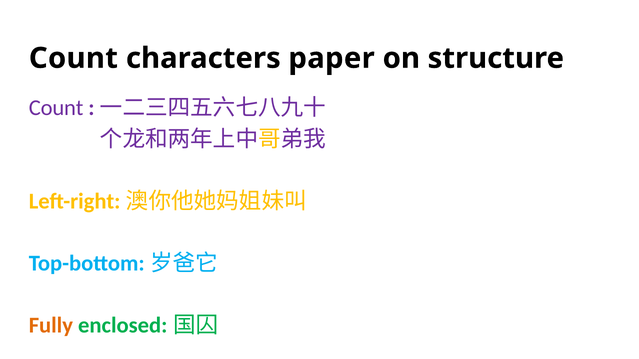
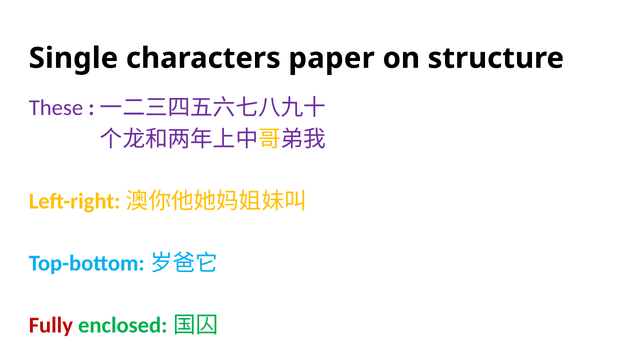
Count: Count -> Single (73, 58)
Count: Count -> These (56, 108)
Fully colour: orange -> red (51, 326)
